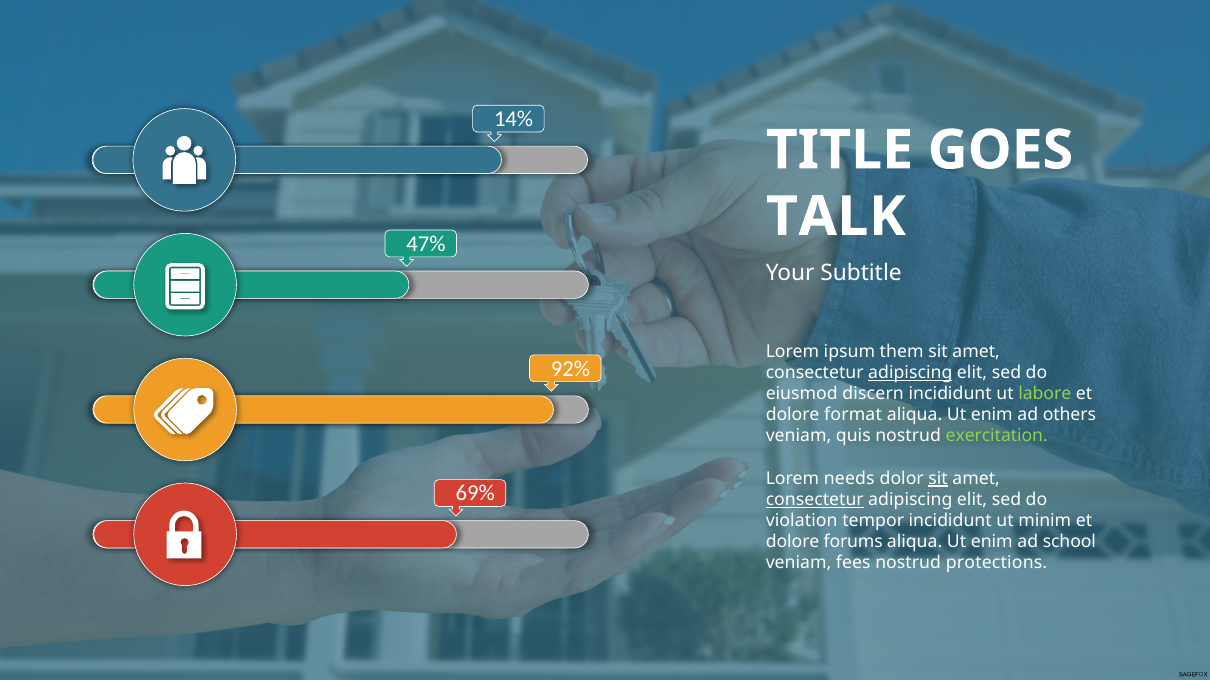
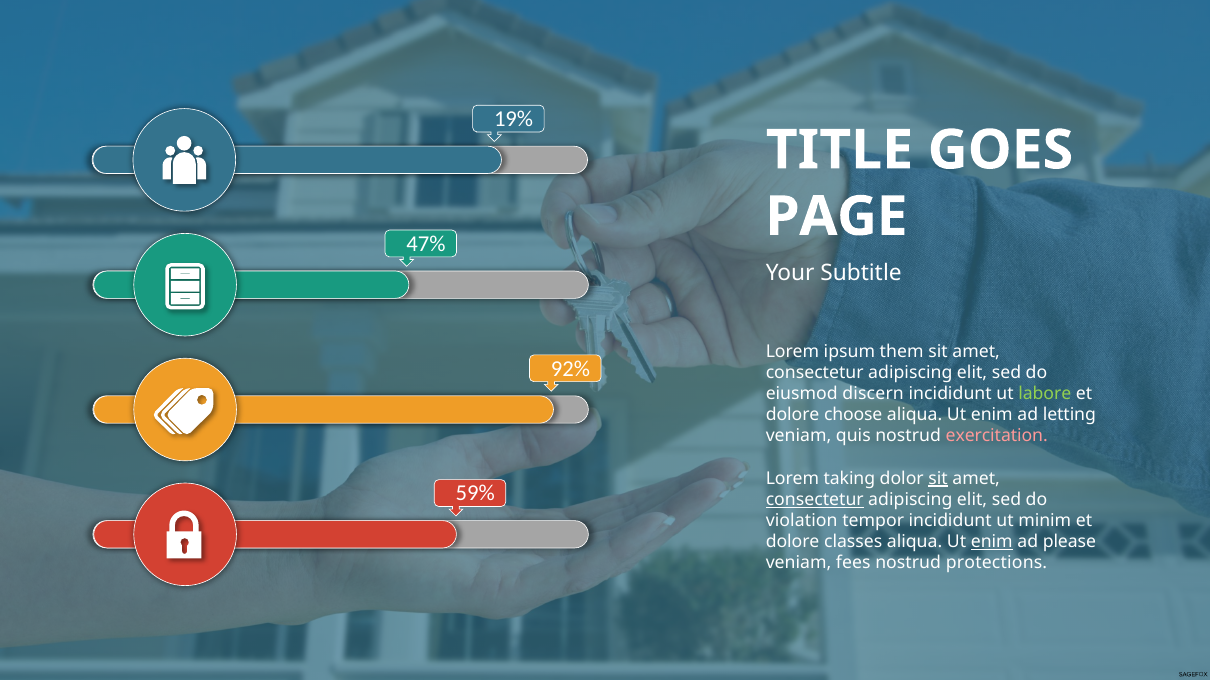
14%: 14% -> 19% (514, 119)
TALK: TALK -> PAGE (836, 217)
adipiscing underline: present -> none (910, 373)
format: format -> choose (853, 415)
others: others -> letting (1069, 415)
exercitation colour: light green -> pink (997, 436)
needs: needs -> taking (849, 479)
69%: 69% -> 59% (475, 494)
forums: forums -> classes (853, 542)
enim underline: none -> present (992, 542)
school: school -> please (1069, 542)
